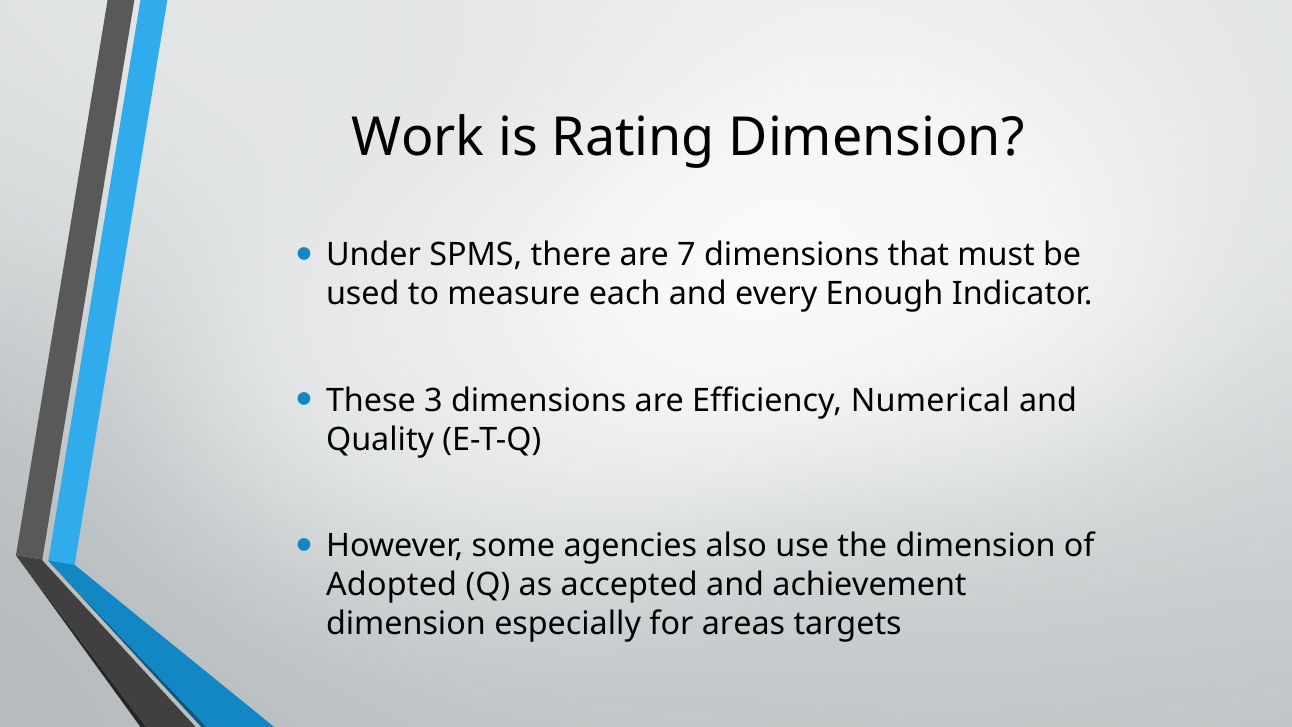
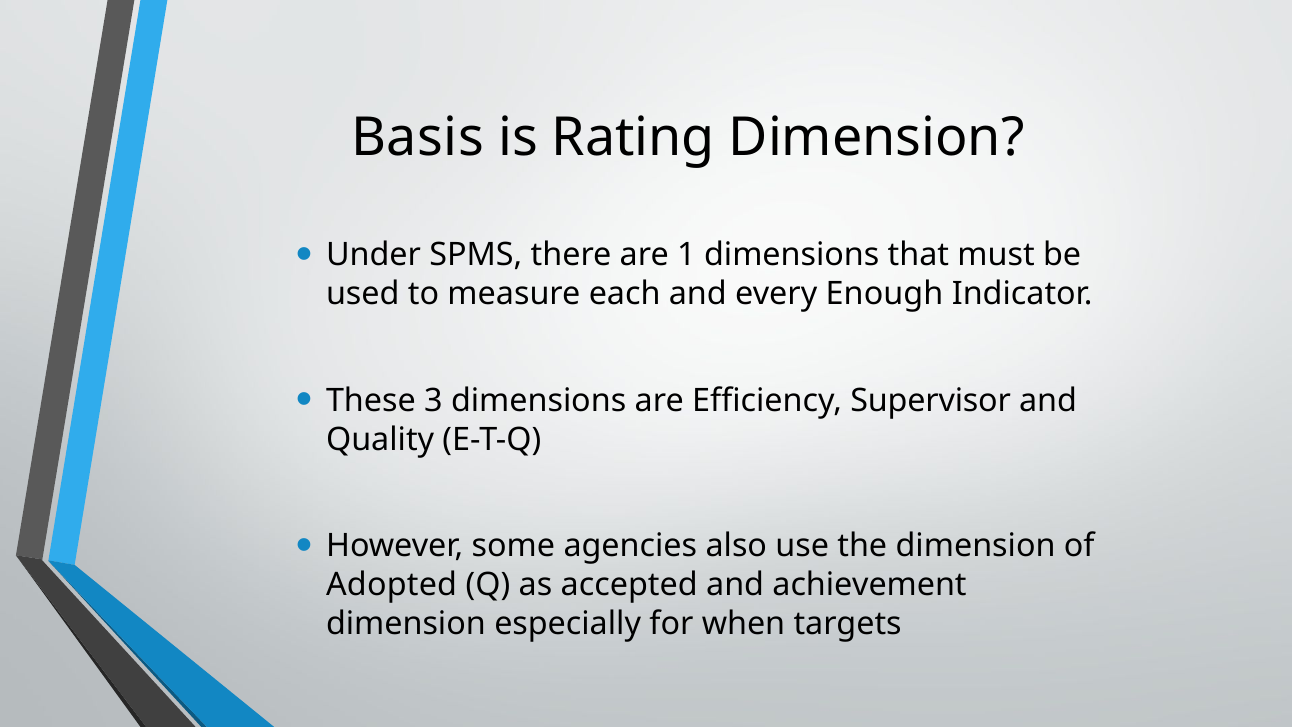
Work: Work -> Basis (418, 138)
7: 7 -> 1 (686, 255)
Numerical: Numerical -> Supervisor (931, 401)
areas: areas -> when (743, 623)
